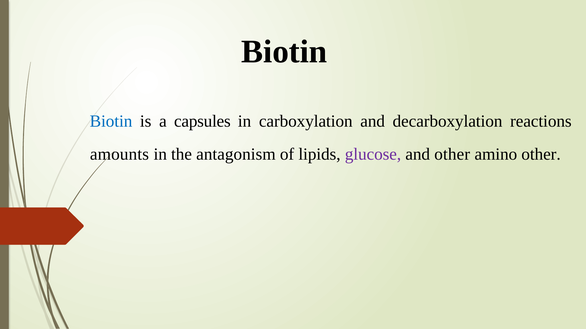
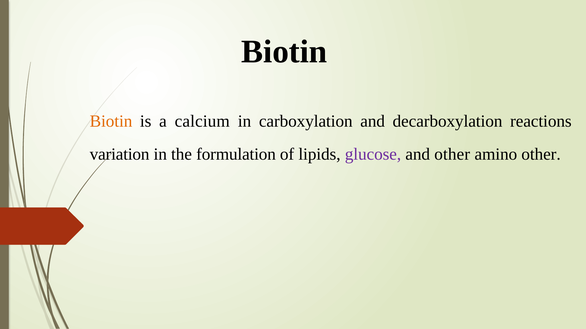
Biotin colour: blue -> orange (111, 122)
capsules: capsules -> calcium (202, 122)
amounts: amounts -> variation (120, 154)
antagonism: antagonism -> formulation (236, 154)
